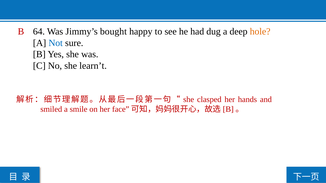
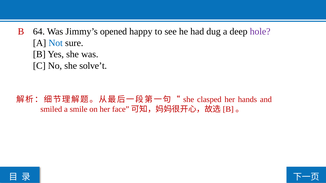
bought: bought -> opened (114, 32)
hole colour: orange -> purple (260, 32)
learn’t: learn’t -> solve’t (93, 66)
